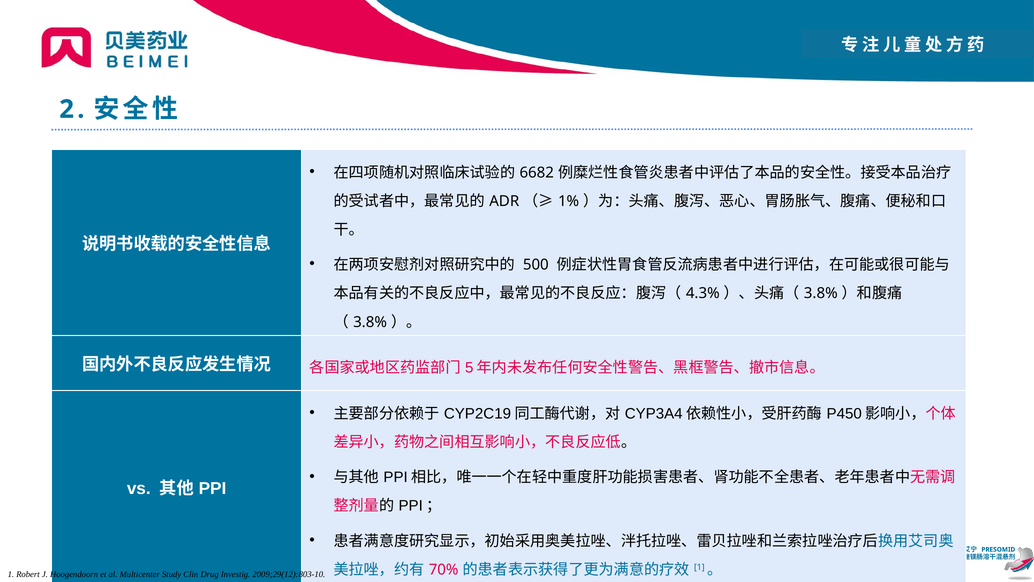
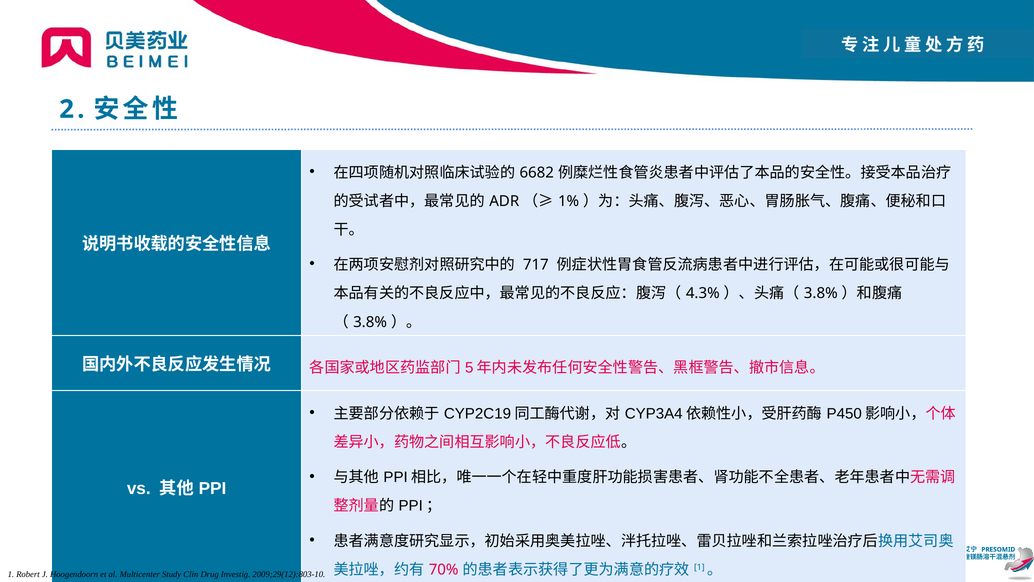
500: 500 -> 717 (536, 265)
